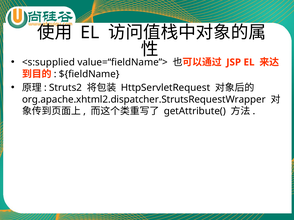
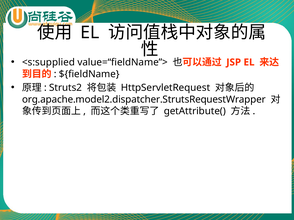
org.apache.xhtml2.dispatcher.StrutsRequestWrapper: org.apache.xhtml2.dispatcher.StrutsRequestWrapper -> org.apache.model2.dispatcher.StrutsRequestWrapper (144, 100)
